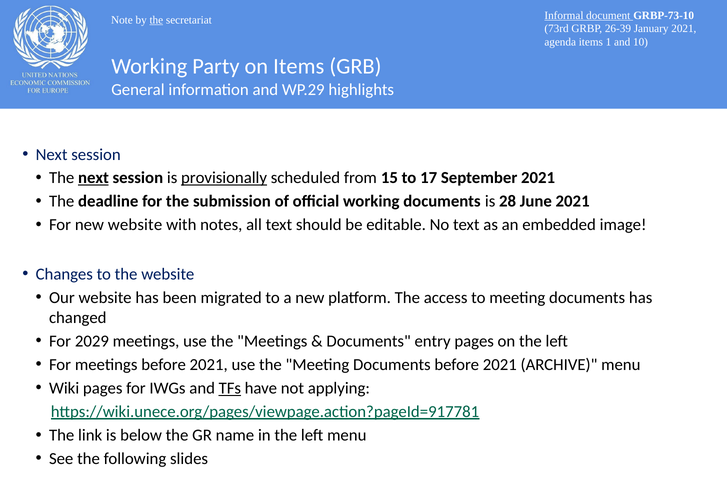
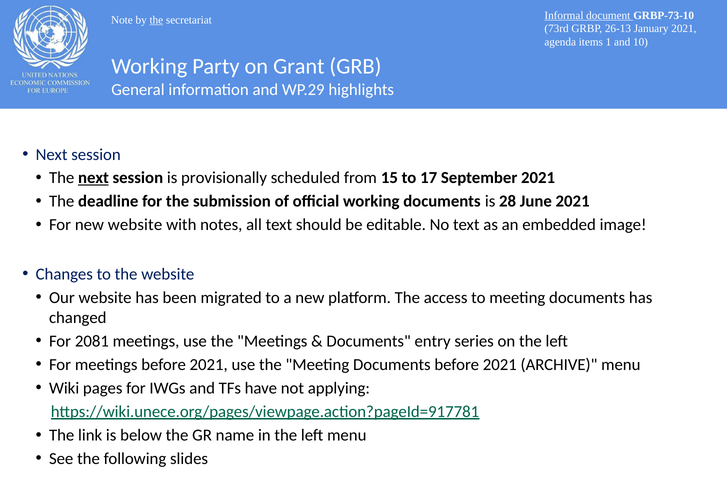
26-39: 26-39 -> 26-13 (618, 29)
on Items: Items -> Grant (299, 67)
provisionally underline: present -> none (224, 178)
2029: 2029 -> 2081 (92, 341)
entry pages: pages -> series (474, 341)
TFs underline: present -> none (230, 388)
